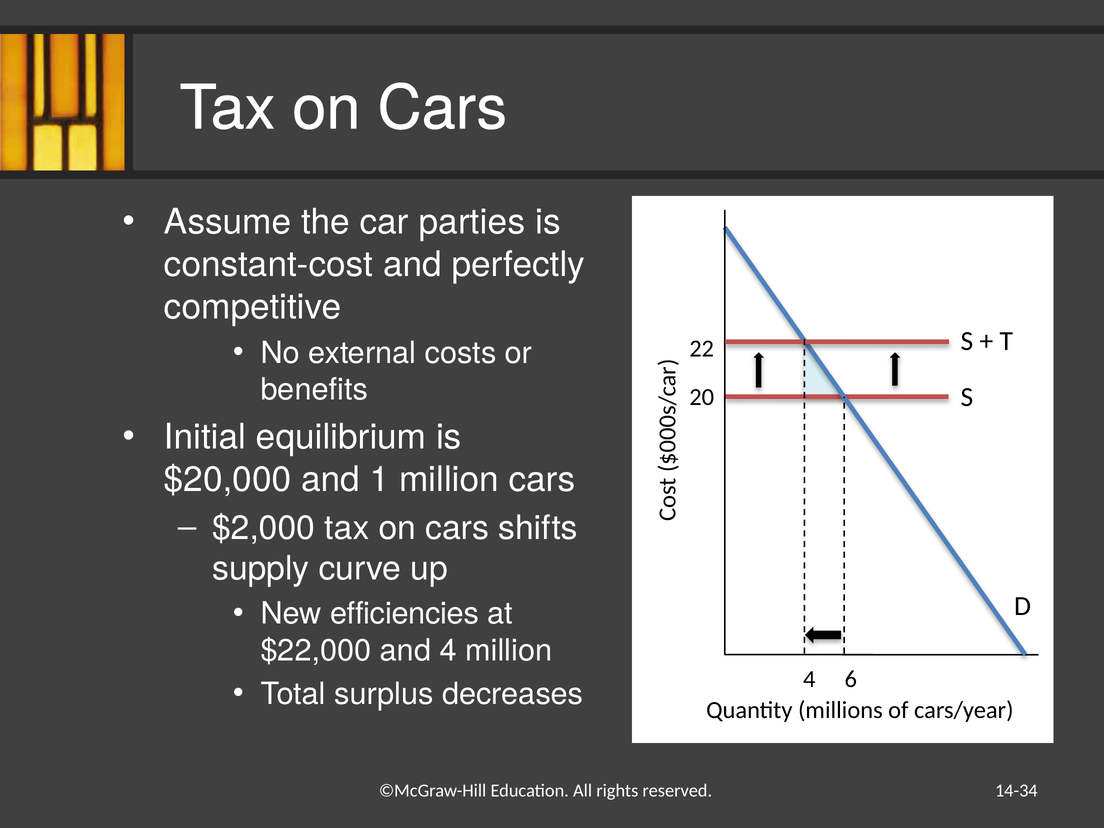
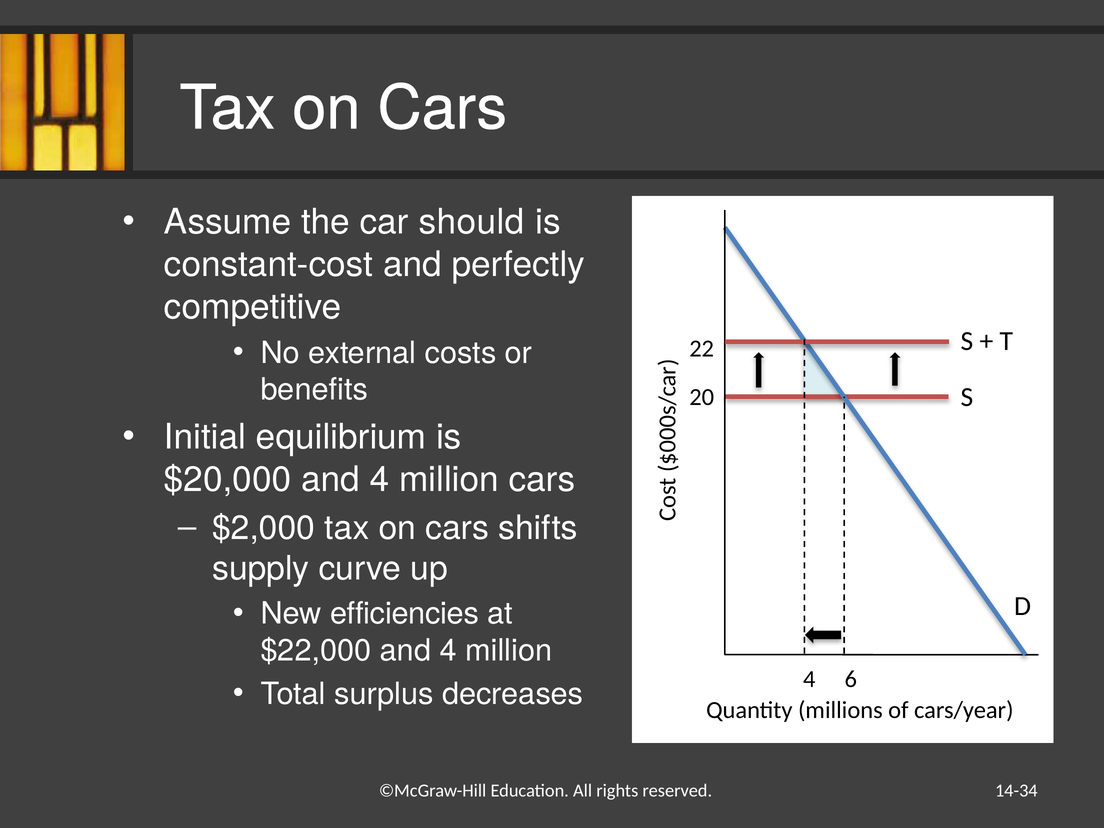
parties: parties -> should (472, 222)
$20,000 and 1: 1 -> 4 (379, 480)
